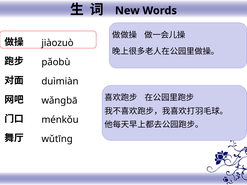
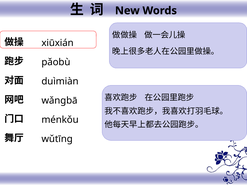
jiàozuò: jiàozuò -> xiūxián (58, 43)
